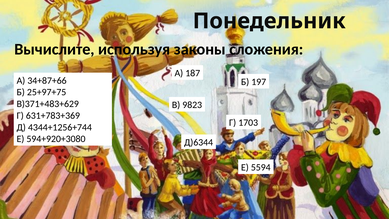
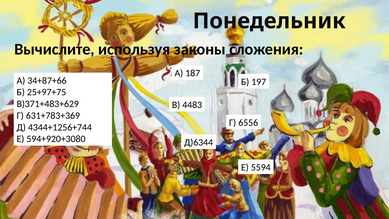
9823: 9823 -> 4483 (192, 105)
1703: 1703 -> 6556 (248, 123)
